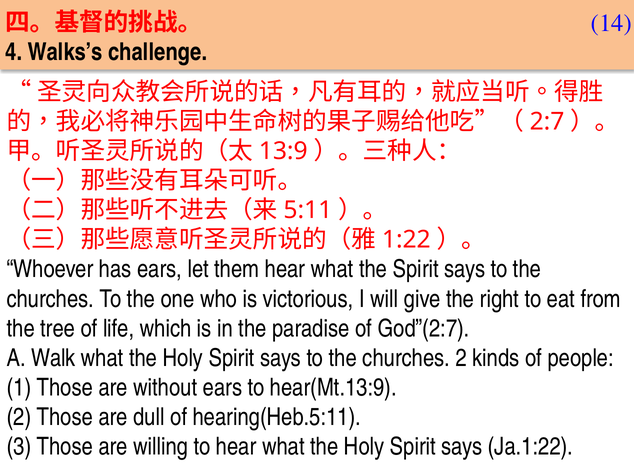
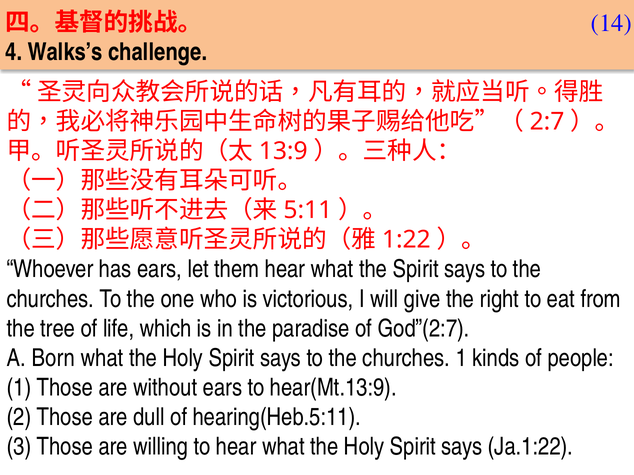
Walk: Walk -> Born (53, 358)
churches 2: 2 -> 1 (461, 358)
